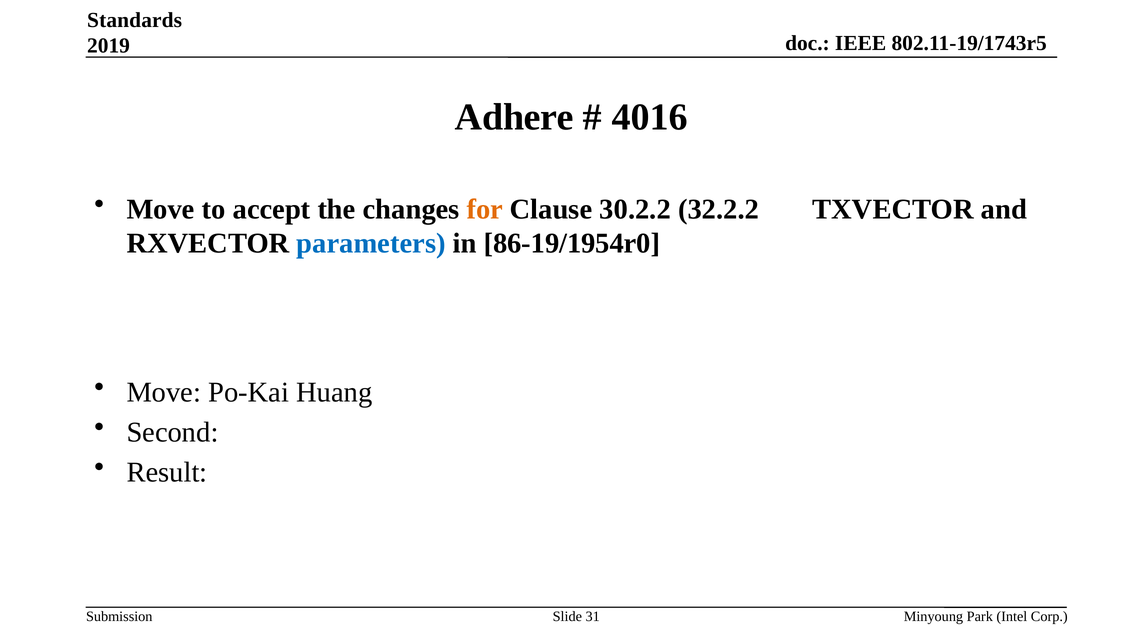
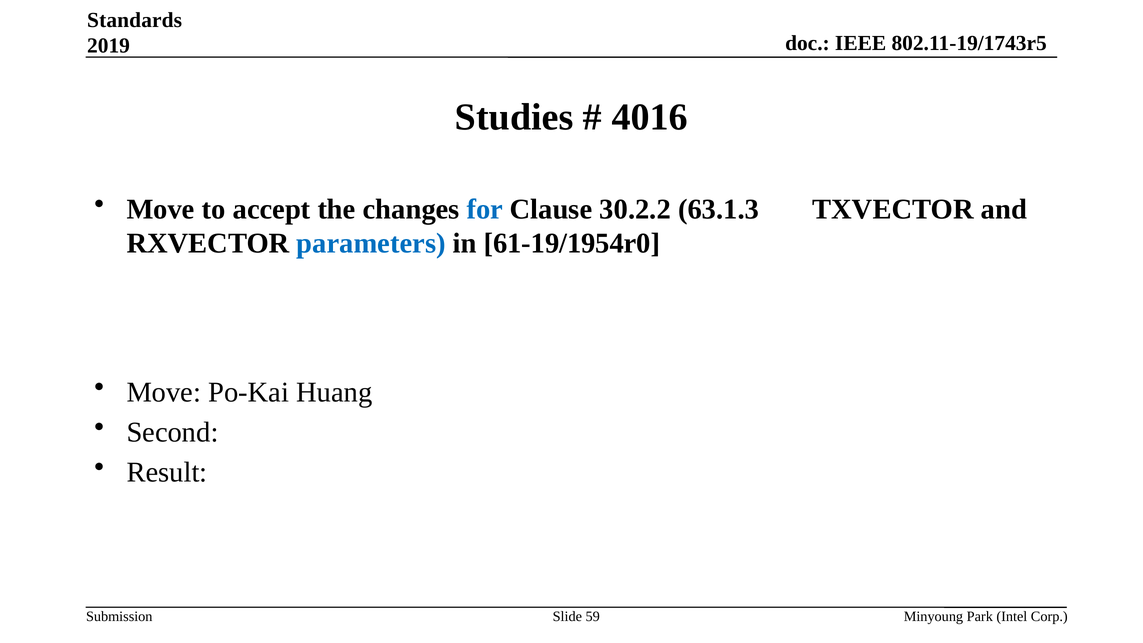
Adhere: Adhere -> Studies (514, 117)
for colour: orange -> blue (485, 209)
32.2.2: 32.2.2 -> 63.1.3 (718, 209)
86-19/1954r0: 86-19/1954r0 -> 61-19/1954r0 (572, 243)
31: 31 -> 59 (593, 617)
